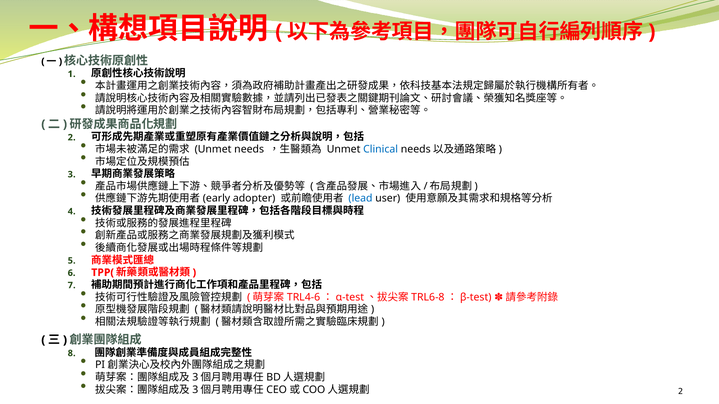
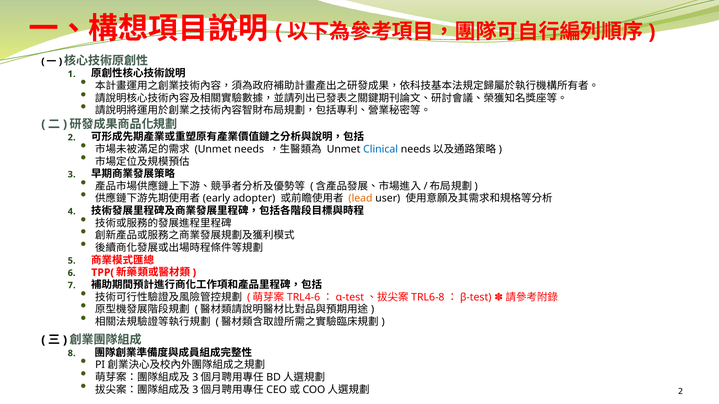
lead colour: blue -> orange (361, 199)
